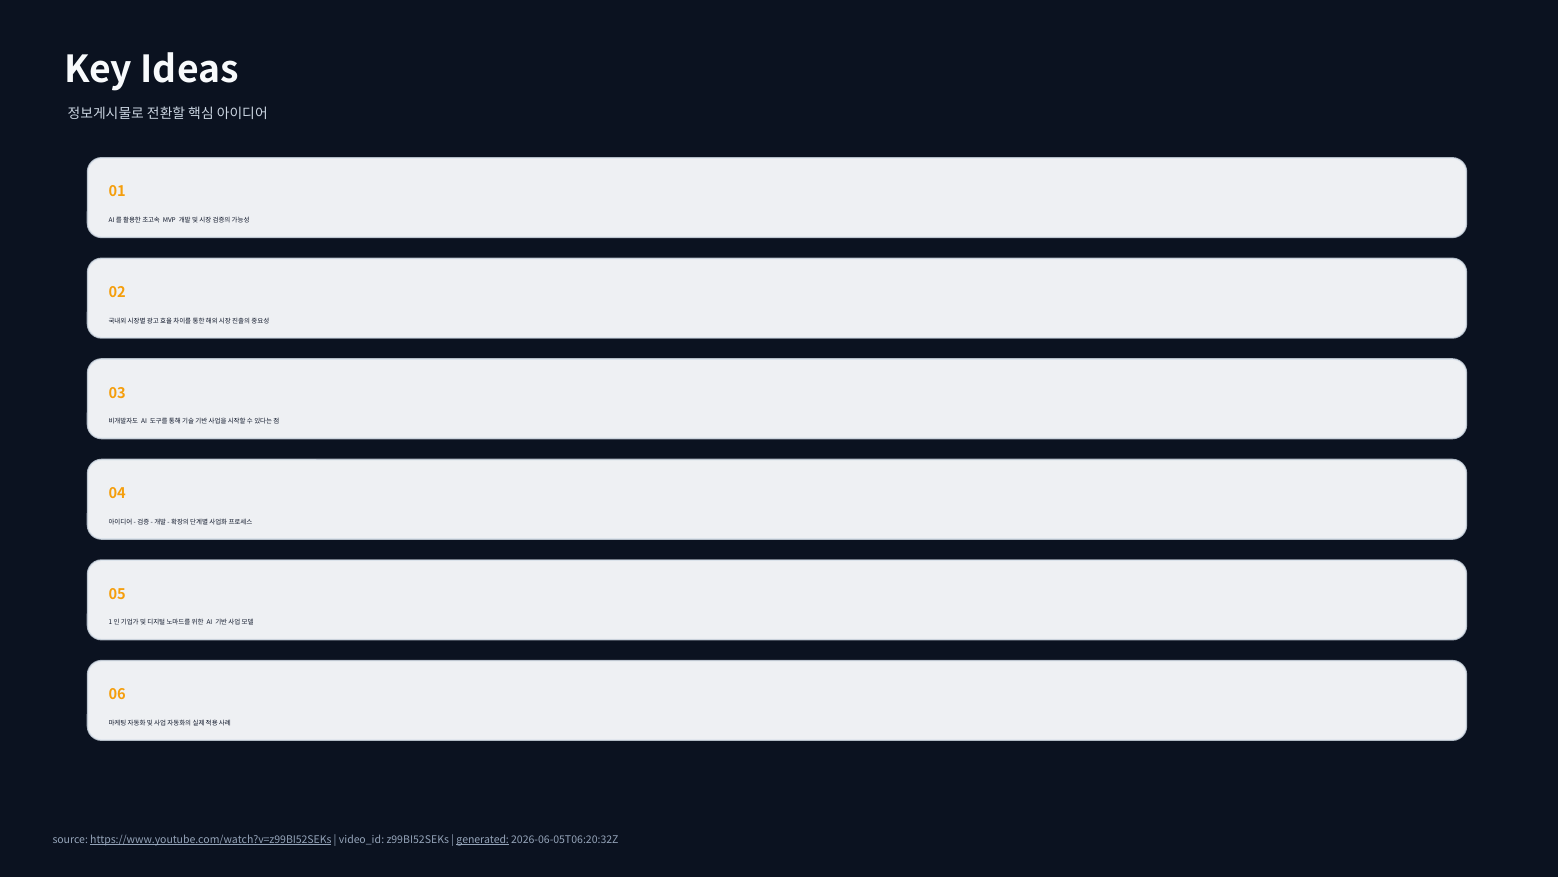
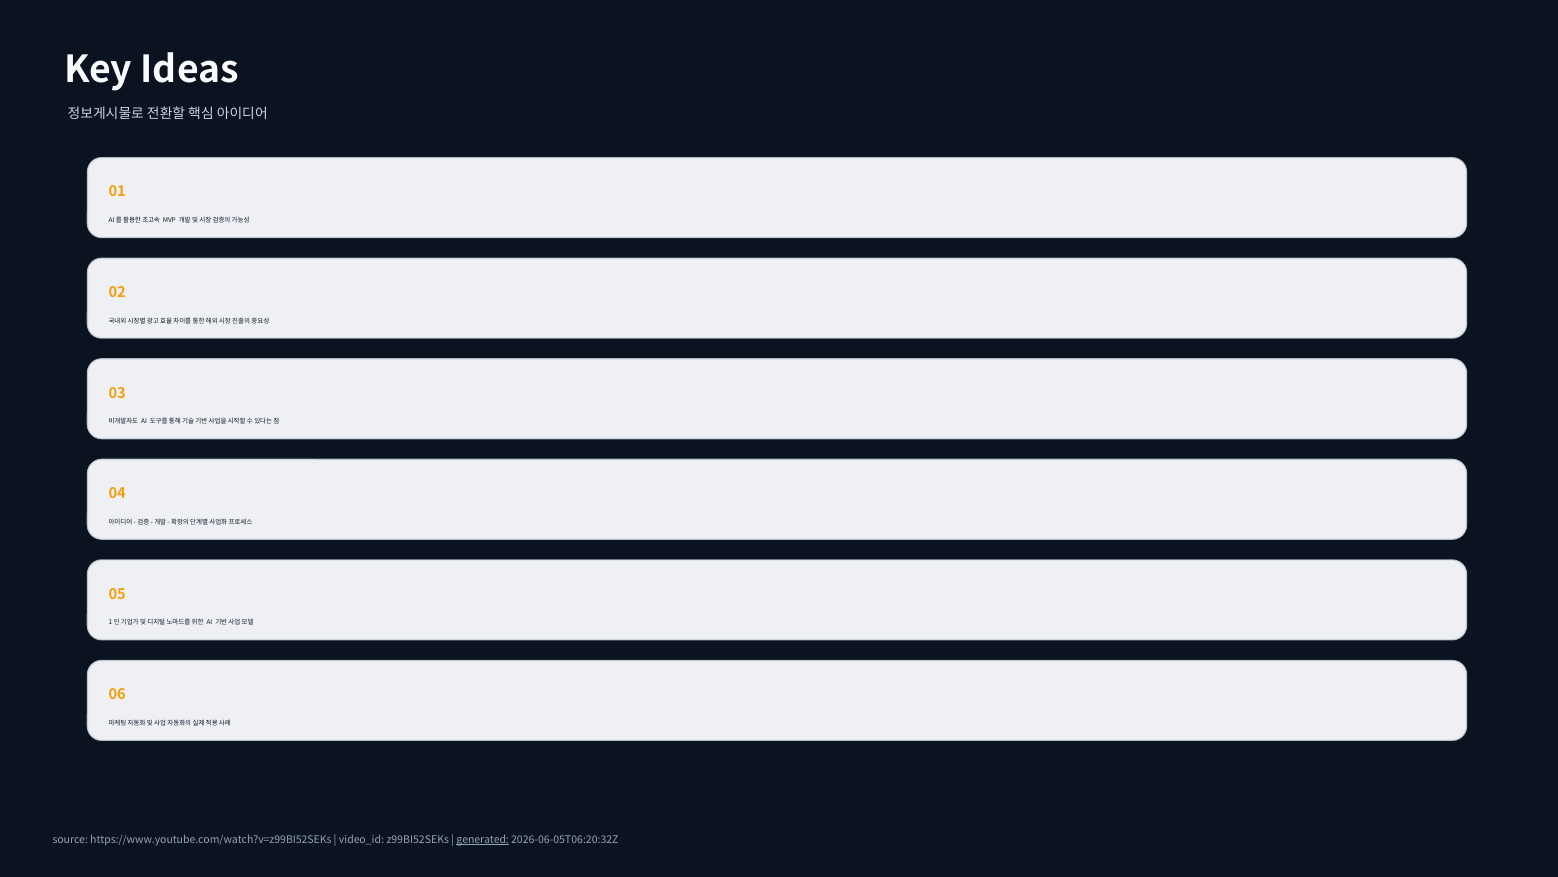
https://www.youtube.com/watch?v=z99BI52SEKs underline: present -> none (211, 839)
